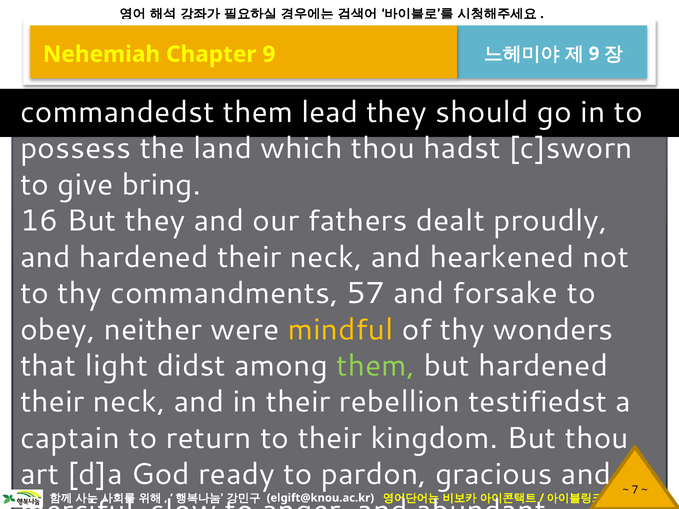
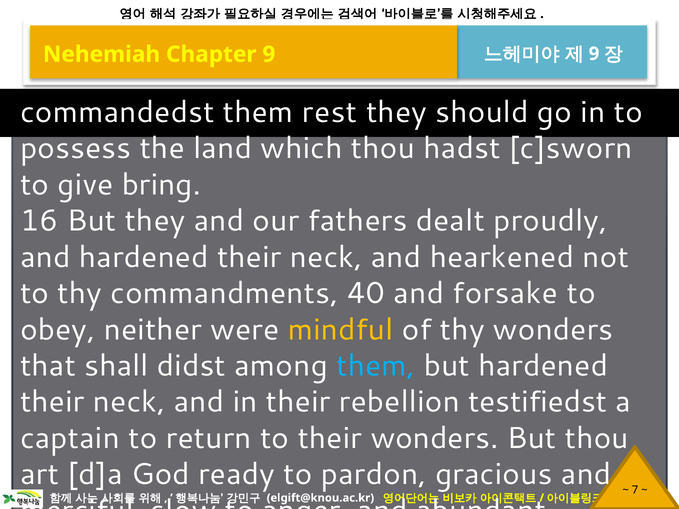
lead: lead -> rest (330, 112)
57: 57 -> 40 (366, 294)
light: light -> shall (116, 366)
them colour: light green -> light blue (376, 366)
their kingdom: kingdom -> wonders (434, 438)
